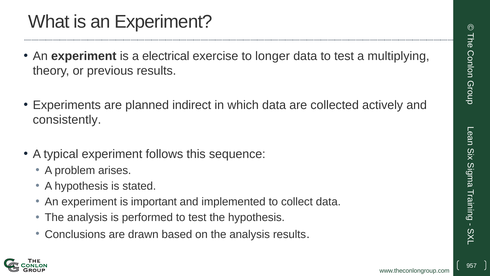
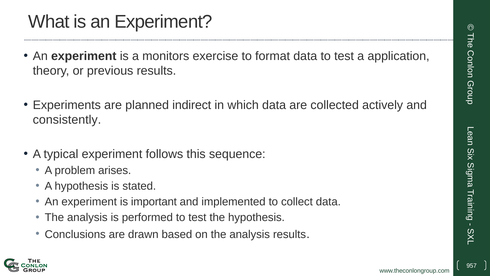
electrical: electrical -> monitors (166, 56)
longer: longer -> format (273, 56)
multiplying: multiplying -> application (399, 56)
